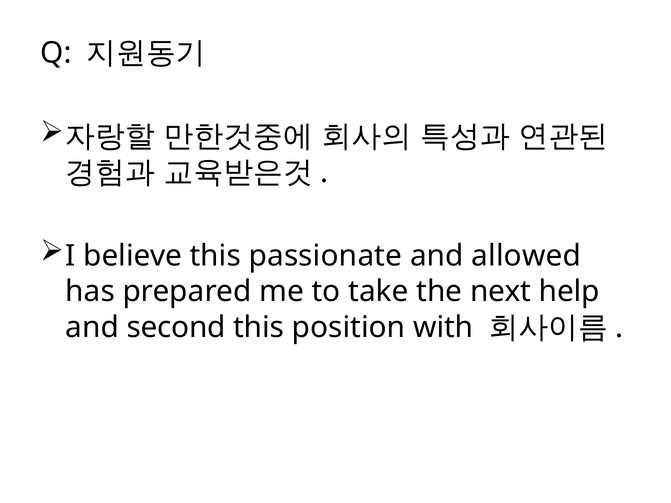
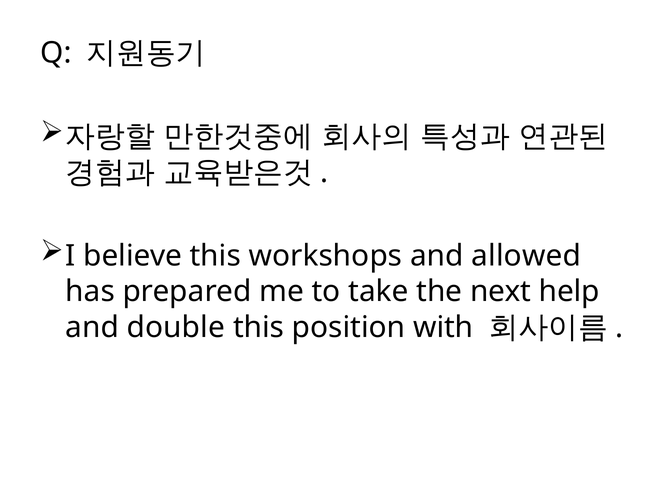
passionate: passionate -> workshops (325, 256)
second: second -> double (176, 327)
